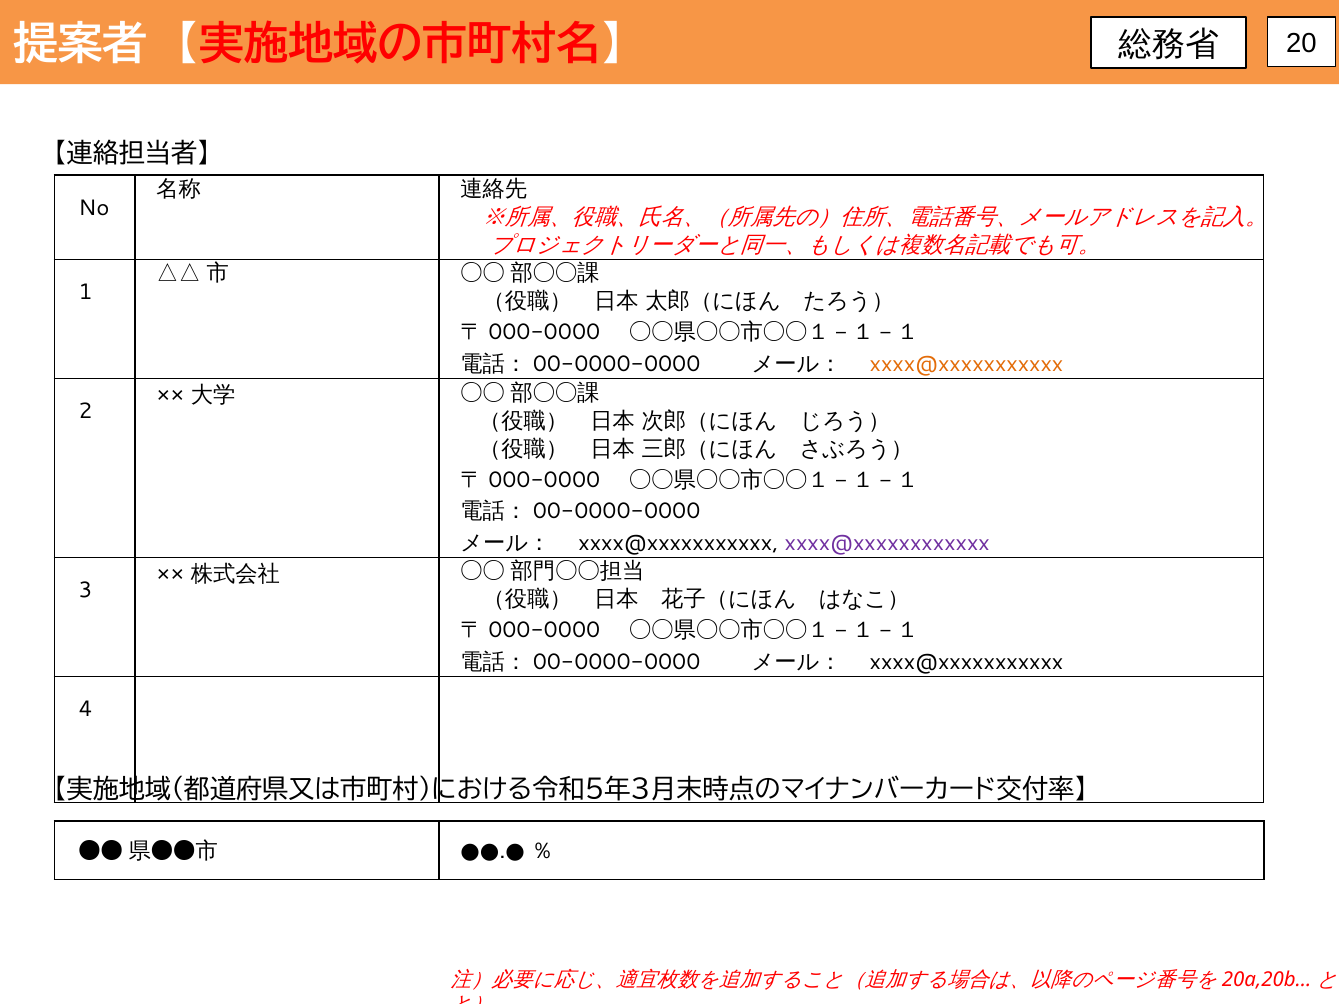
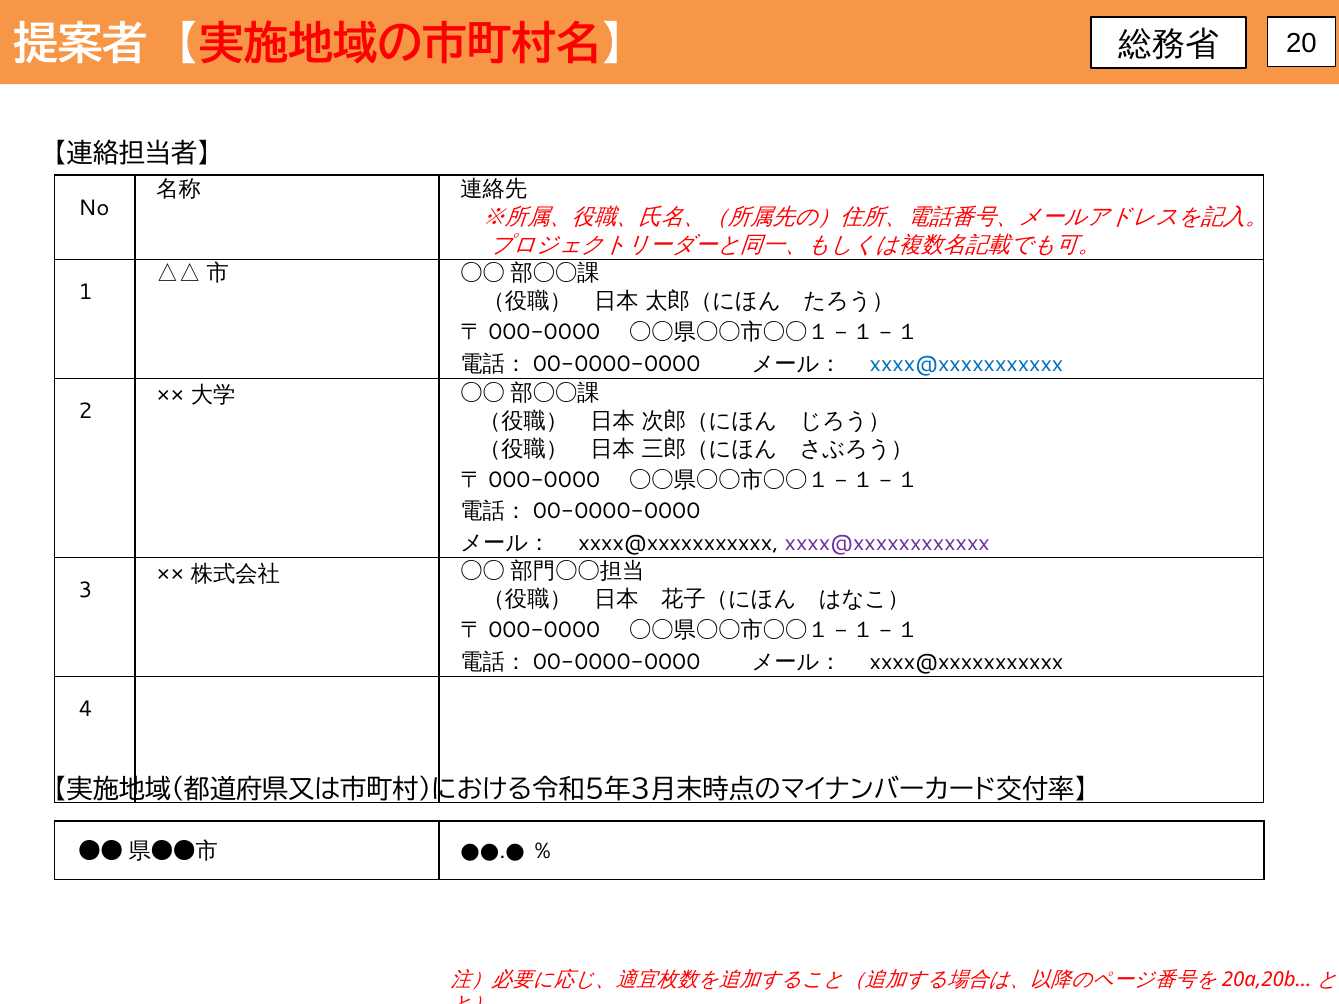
xxxx@xxxxxxxxxxx colour: orange -> blue (967, 364)
